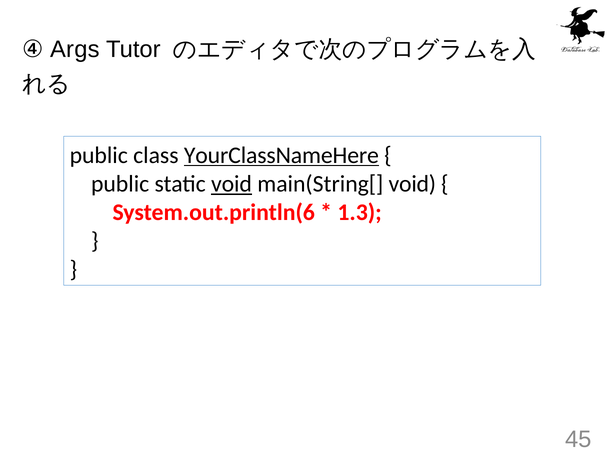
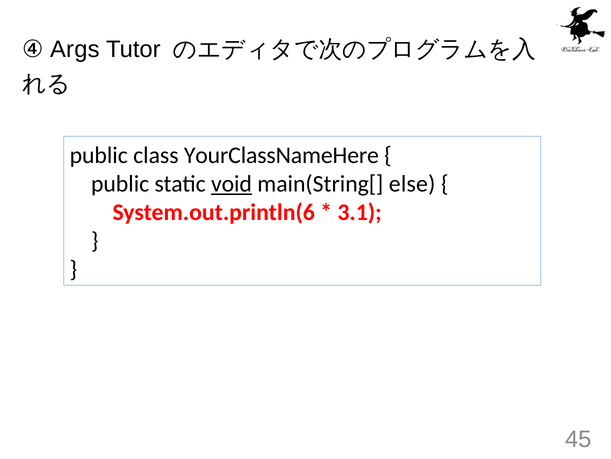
YourClassNameHere underline: present -> none (281, 155)
main(String[ void: void -> else (412, 184)
1.3: 1.3 -> 3.1 (360, 212)
